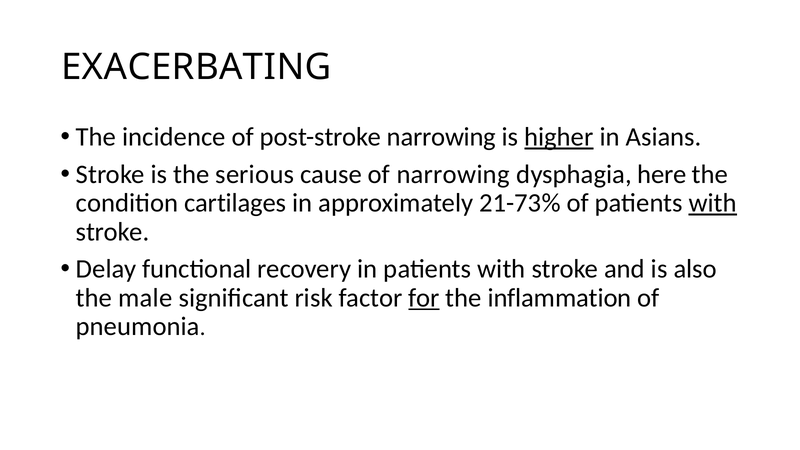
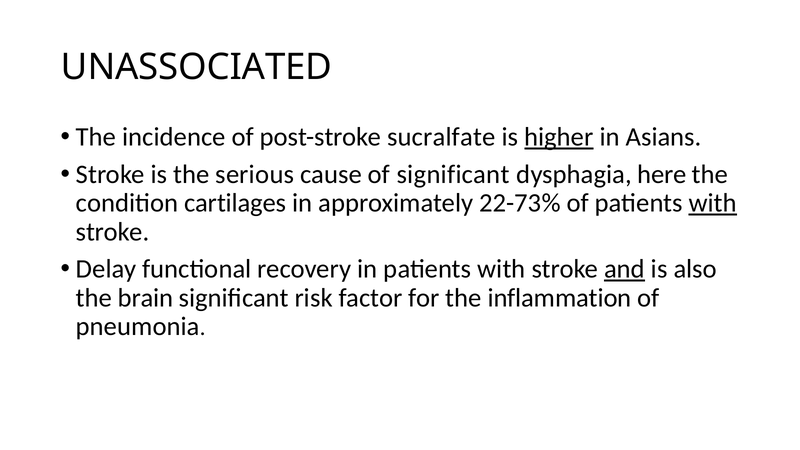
EXACERBATING: EXACERBATING -> UNASSOCIATED (197, 67)
post-stroke narrowing: narrowing -> sucralfate (441, 137)
of narrowing: narrowing -> significant (453, 174)
21-73%: 21-73% -> 22-73% (520, 203)
and underline: none -> present (625, 269)
male: male -> brain (146, 298)
for underline: present -> none (424, 298)
